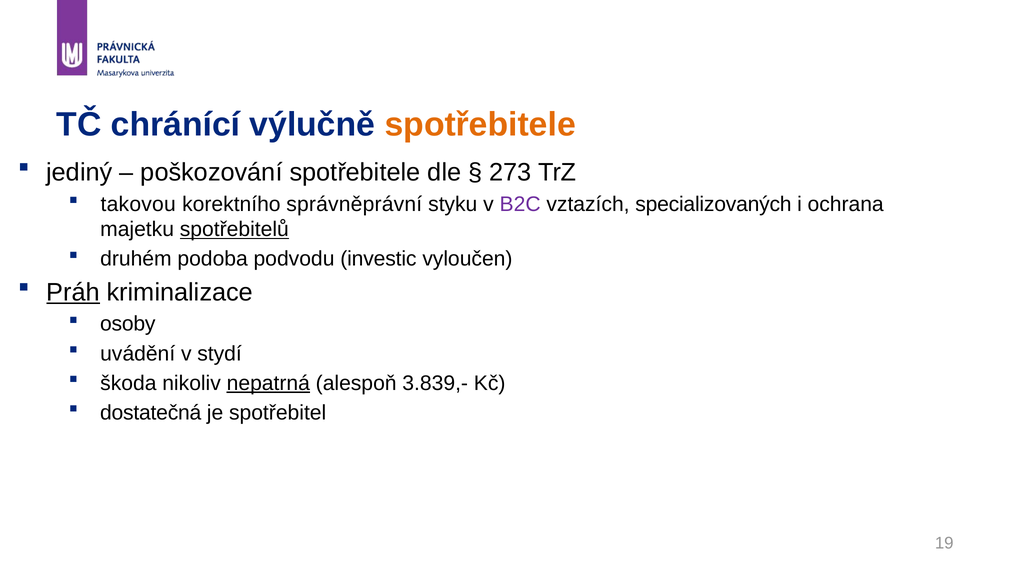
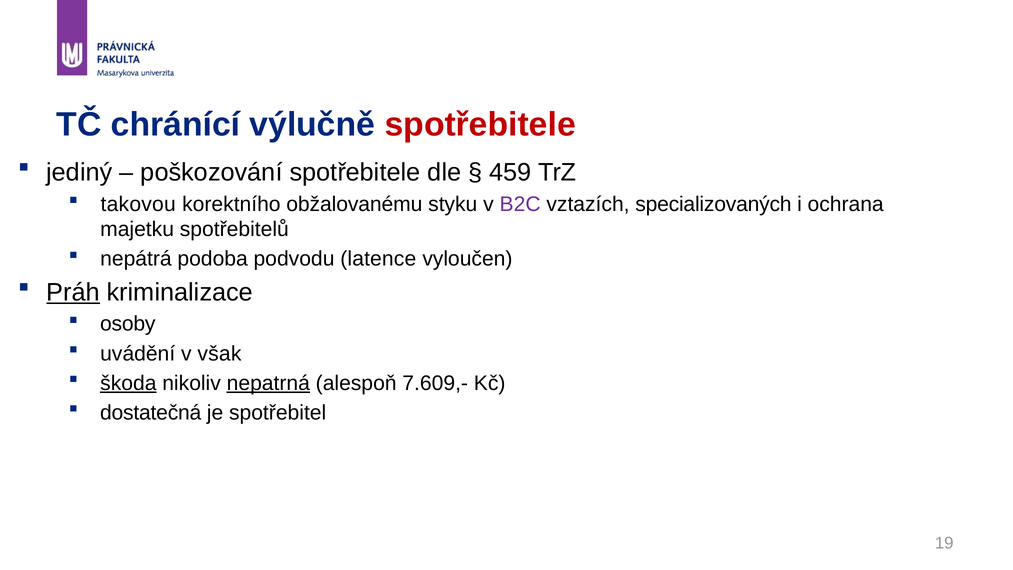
spotřebitele colour: orange -> red (480, 124)
273: 273 -> 459 (510, 172)
správněprávní: správněprávní -> obžalovanému (354, 204)
spotřebitelů underline: present -> none (234, 229)
druhém: druhém -> nepátrá (136, 259)
investic: investic -> latence (378, 259)
stydí: stydí -> však (219, 353)
škoda underline: none -> present (128, 383)
3.839,-: 3.839,- -> 7.609,- (435, 383)
